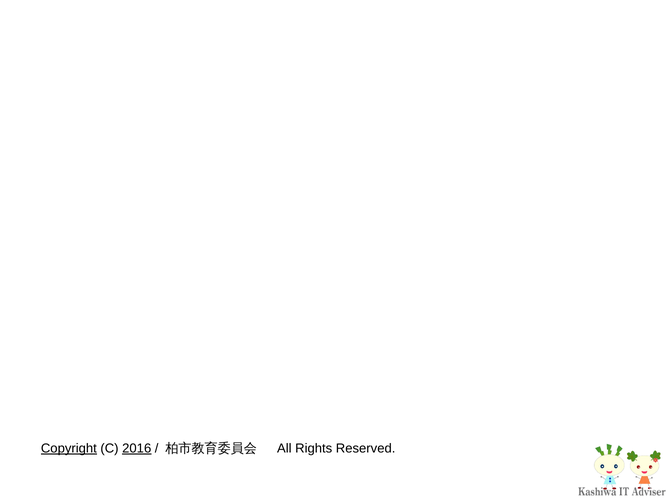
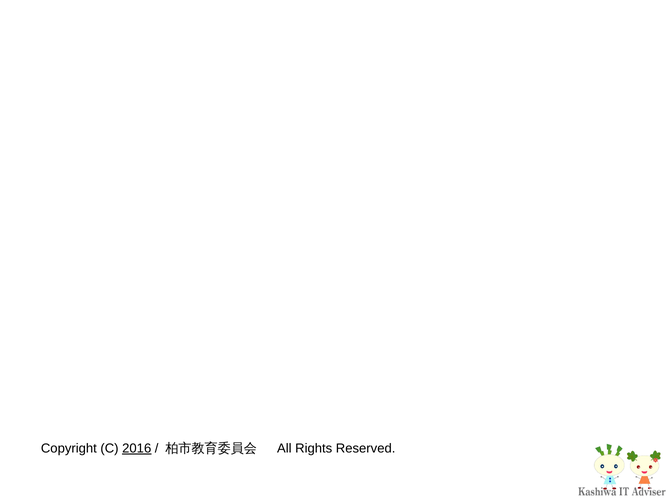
Copyright underline: present -> none (69, 449)
